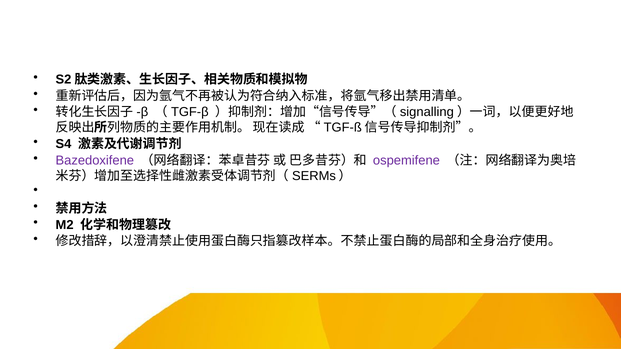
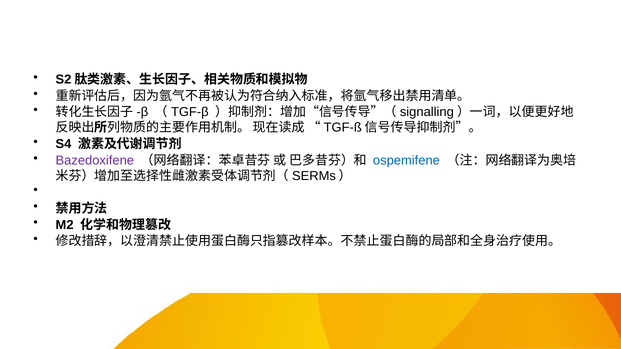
ospemifene colour: purple -> blue (406, 160)
